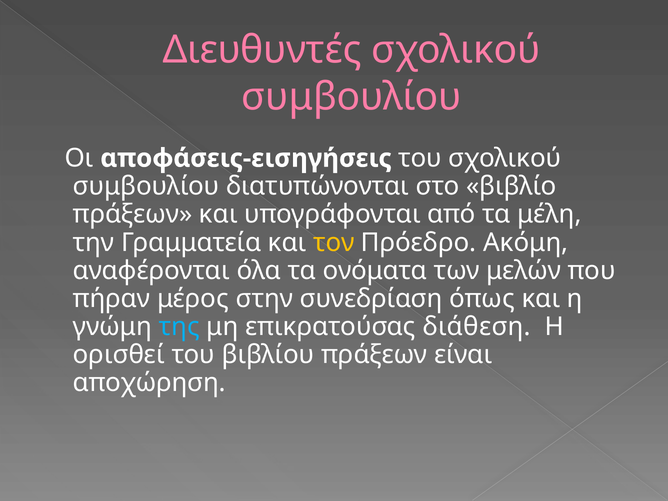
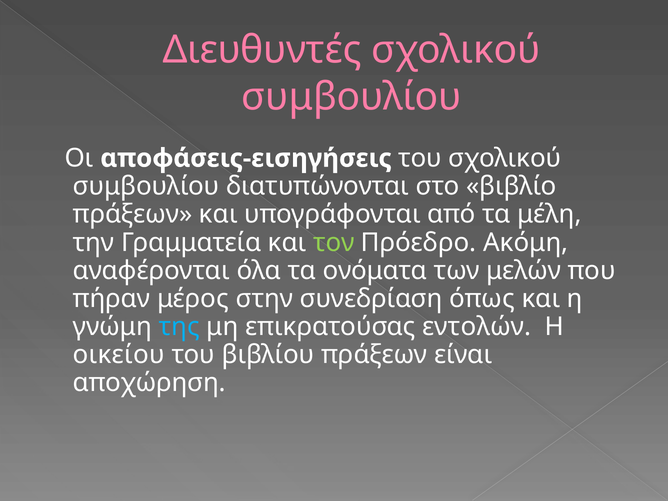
τον colour: yellow -> light green (334, 242)
διάθεση: διάθεση -> εντολών (477, 327)
ορισθεί: ορισθεί -> οικείου (119, 355)
